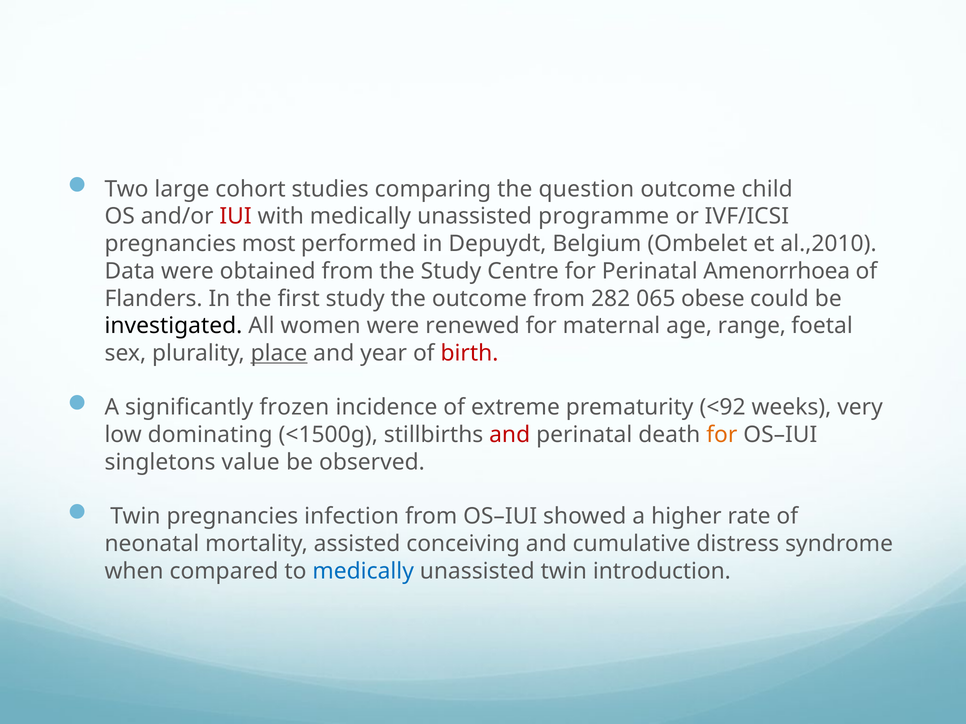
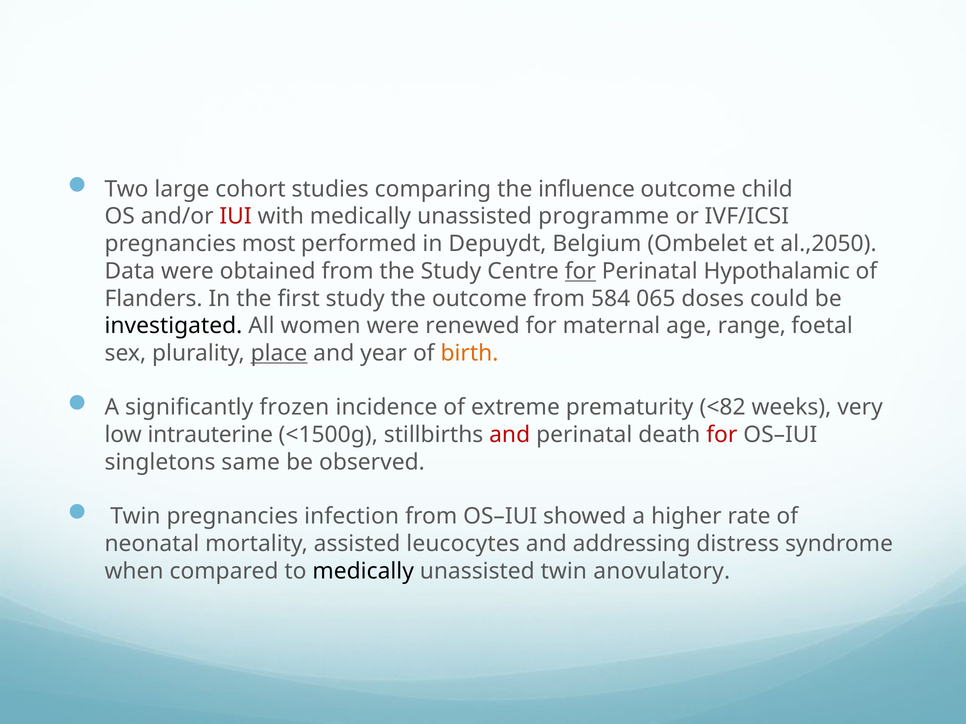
question: question -> influence (587, 189)
al.,2010: al.,2010 -> al.,2050 (829, 244)
for underline: none -> present (580, 271)
Amenorrhoea: Amenorrhoea -> Hypothalamic (777, 271)
282: 282 -> 584 (611, 299)
obese: obese -> doses (713, 299)
birth colour: red -> orange (469, 353)
<92: <92 -> <82 (723, 408)
dominating: dominating -> intrauterine (210, 435)
for colour: orange -> red (722, 435)
value: value -> same (251, 462)
conceiving: conceiving -> leucocytes (463, 544)
cumulative: cumulative -> addressing (632, 544)
medically colour: blue -> black (363, 571)
introduction: introduction -> anovulatory (662, 571)
